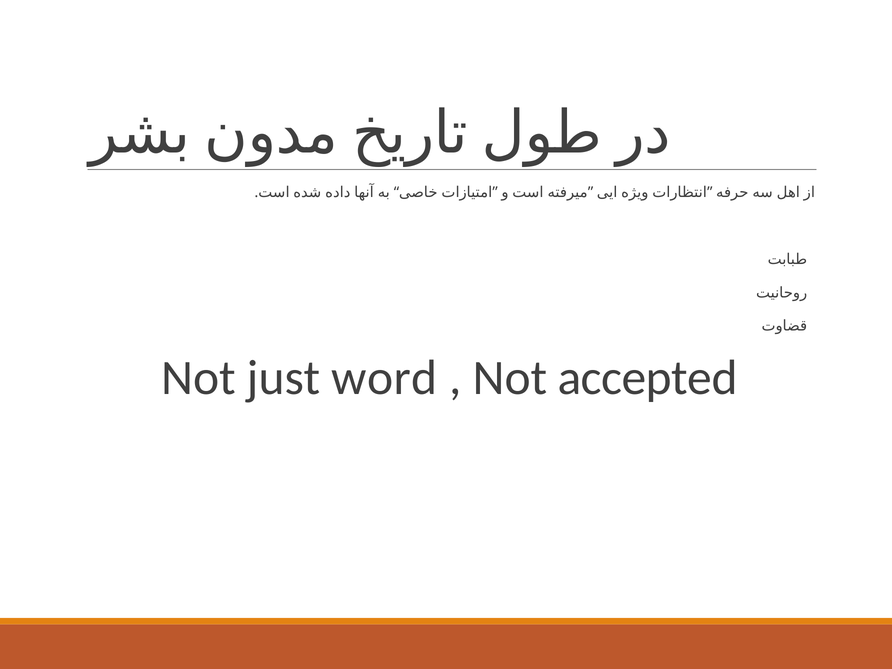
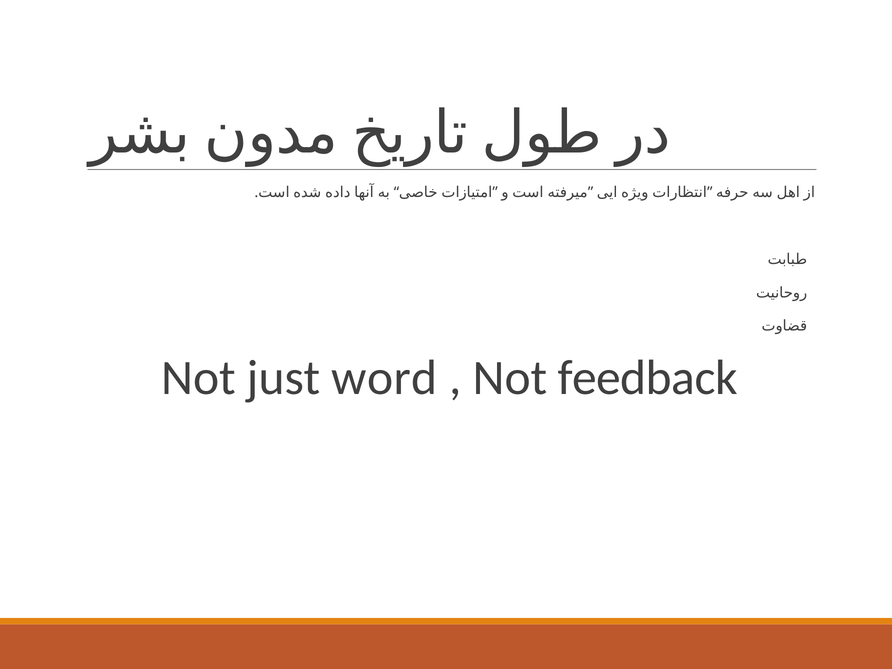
accepted: accepted -> feedback (648, 378)
